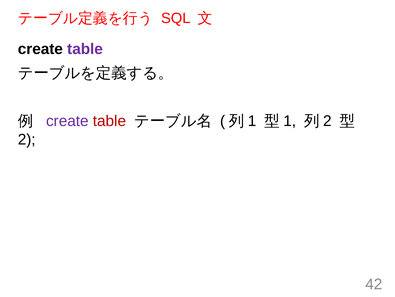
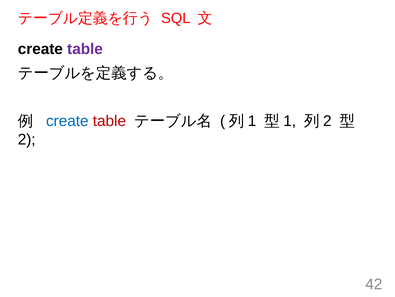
create colour: purple -> blue (67, 121)
